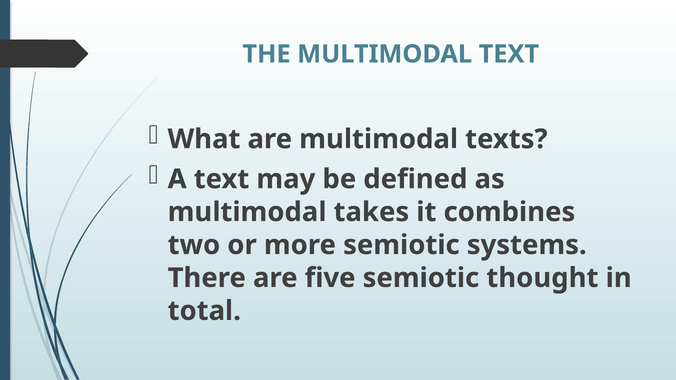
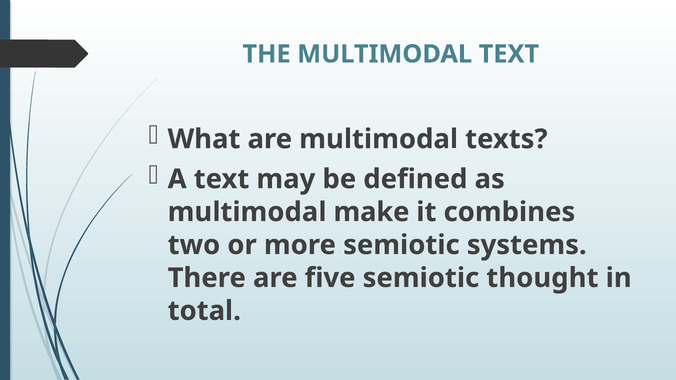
takes: takes -> make (371, 212)
